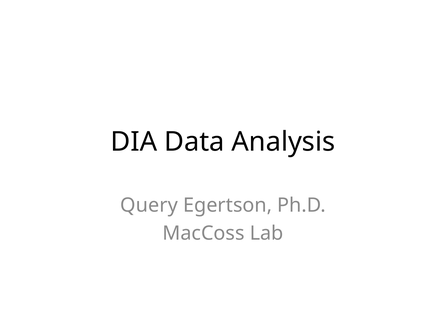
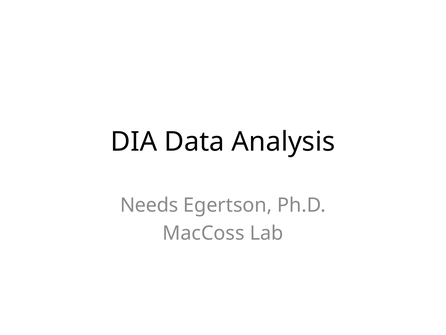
Query: Query -> Needs (149, 205)
